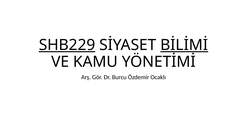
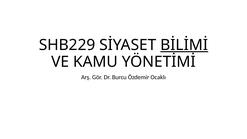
SHB229 underline: present -> none (67, 45)
